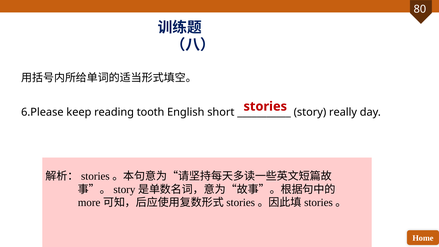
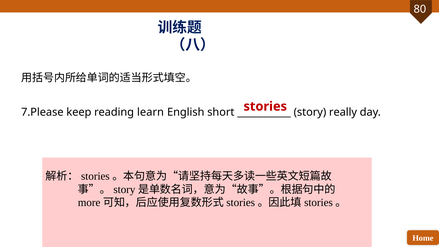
6.Please: 6.Please -> 7.Please (42, 112)
tooth: tooth -> learn (150, 112)
